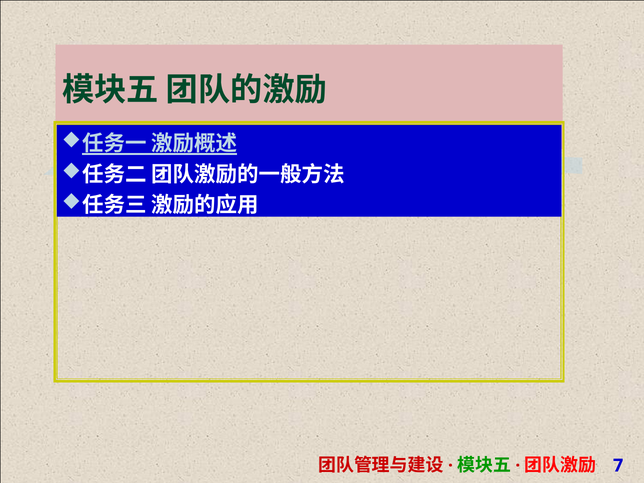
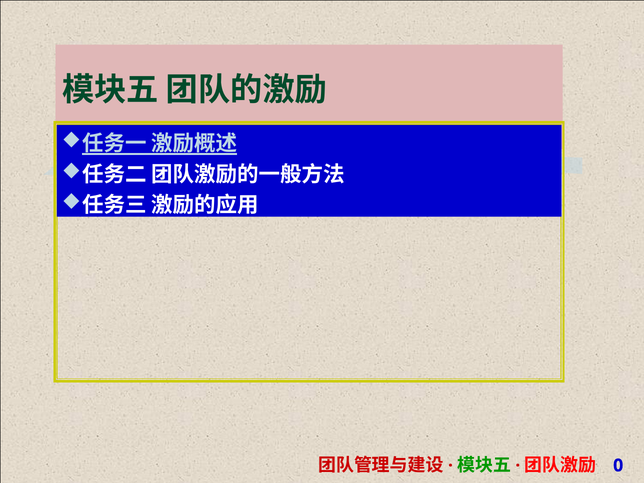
7: 7 -> 0 (618, 466)
